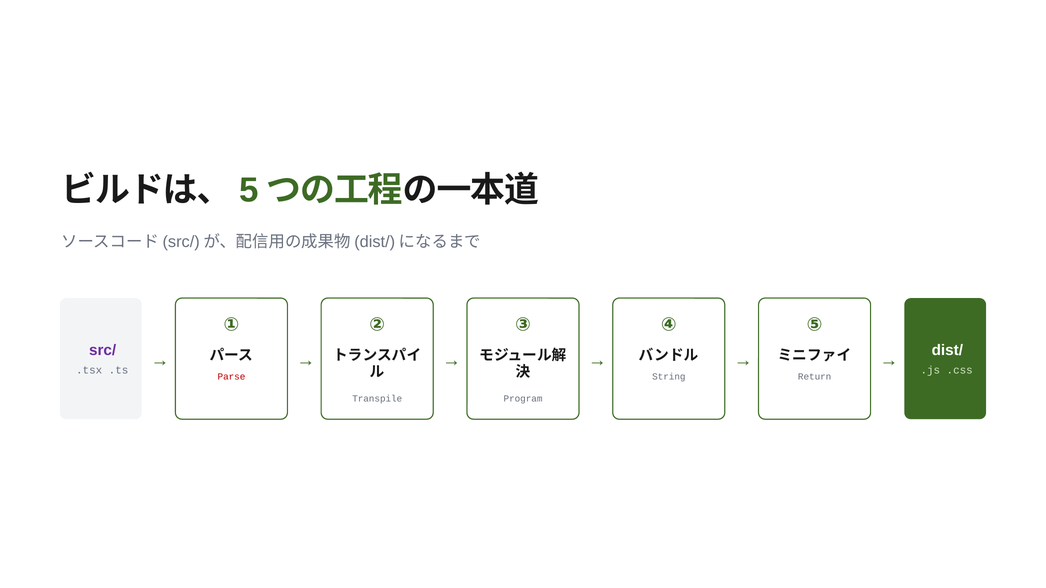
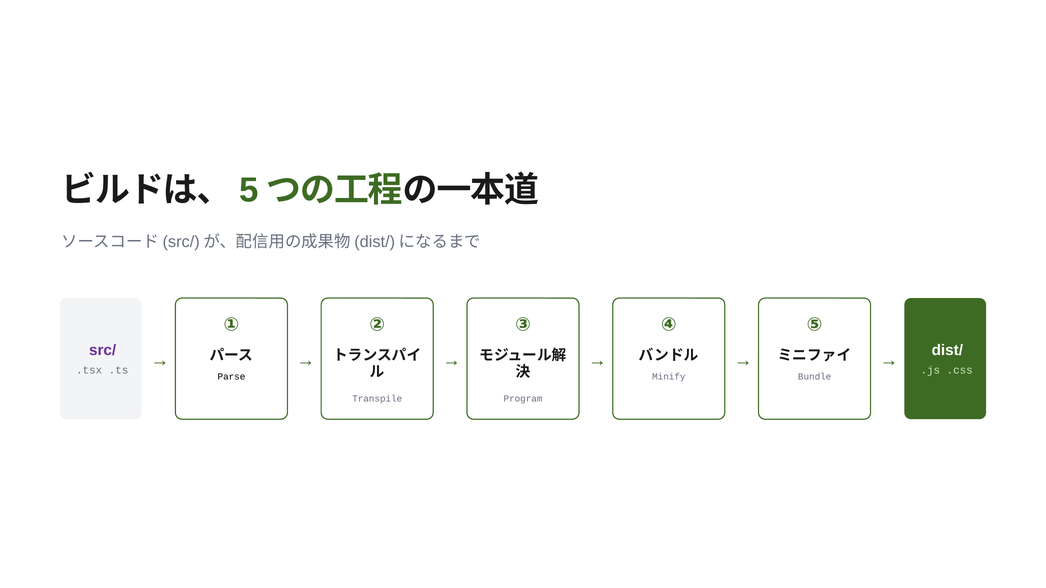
Parse colour: red -> black (231, 377)
String: String -> Minify (669, 377)
Return: Return -> Bundle (815, 377)
